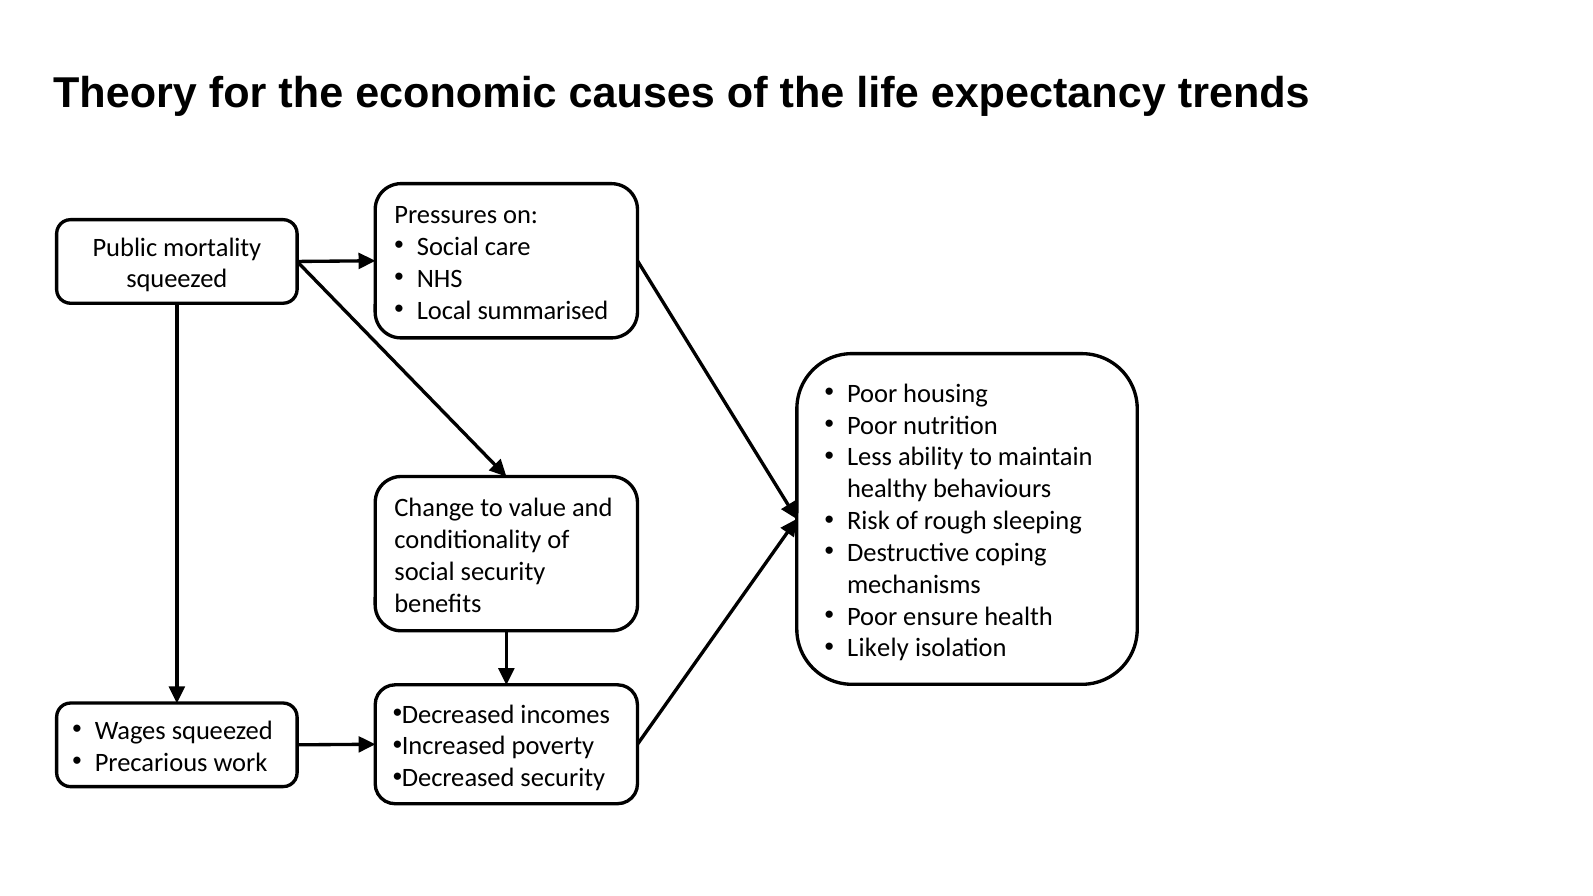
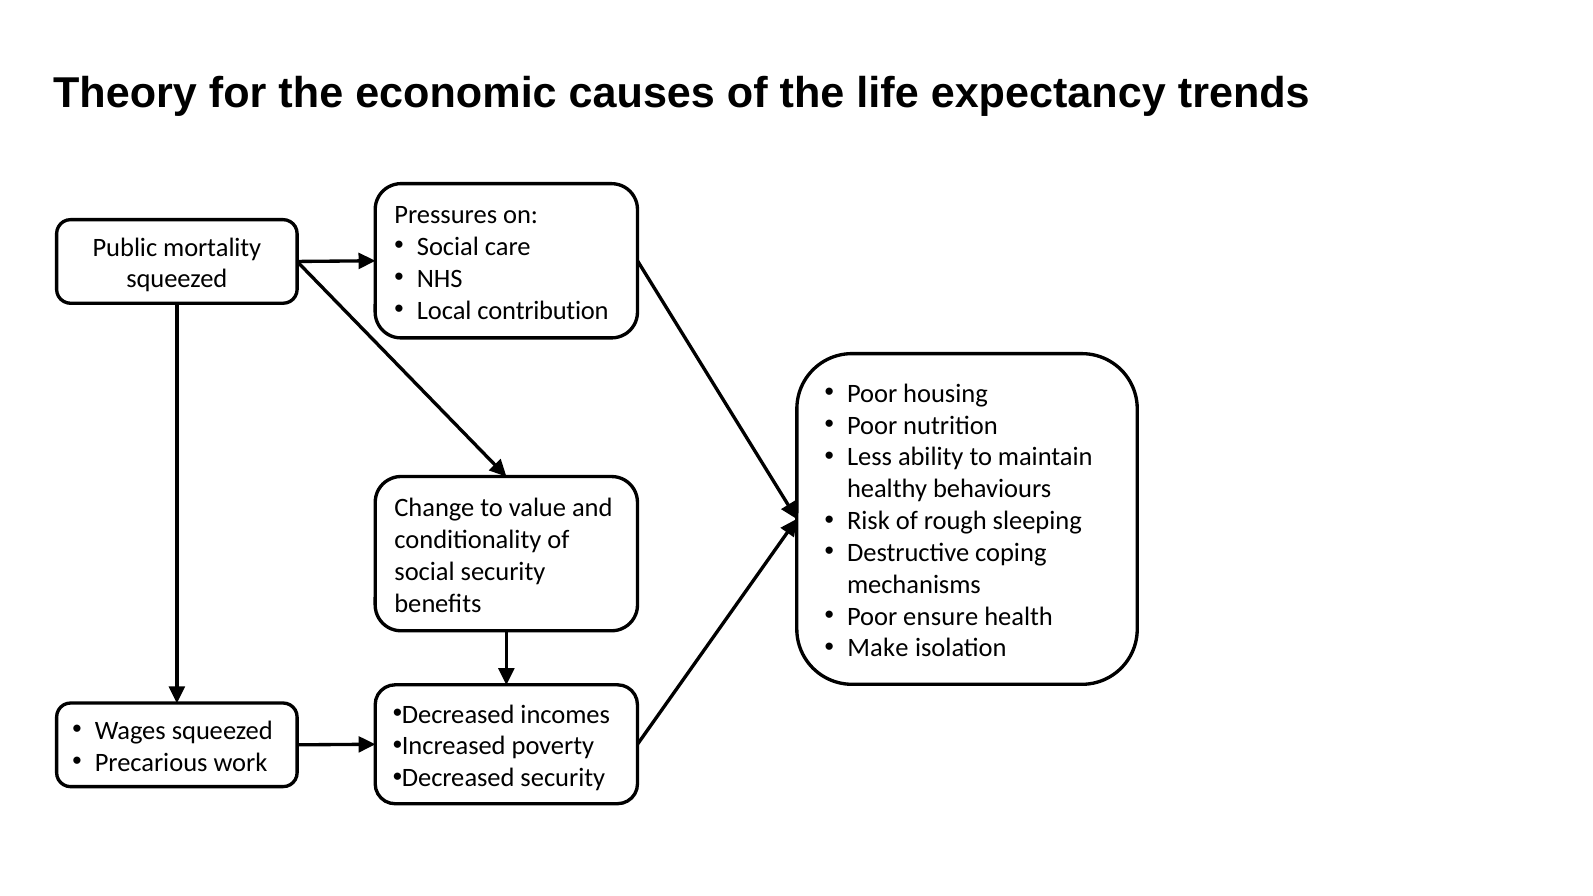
summarised: summarised -> contribution (543, 310)
Likely: Likely -> Make (878, 648)
